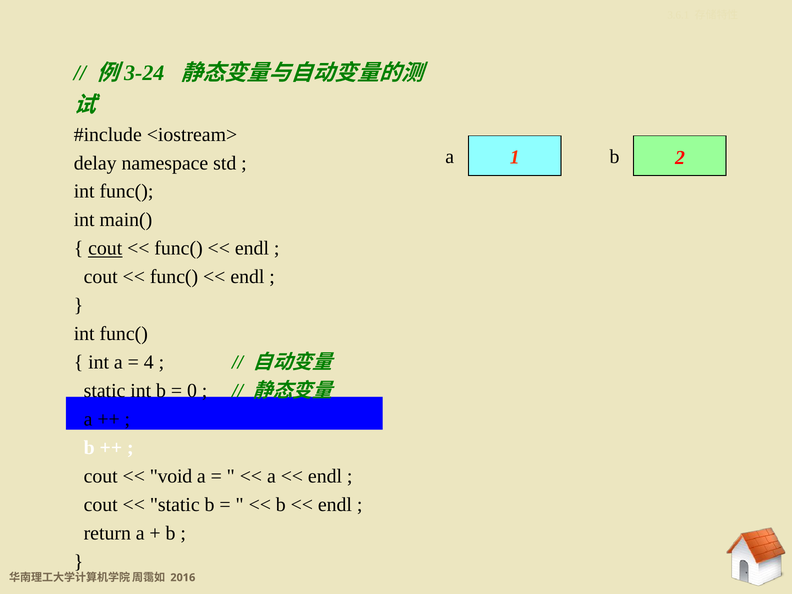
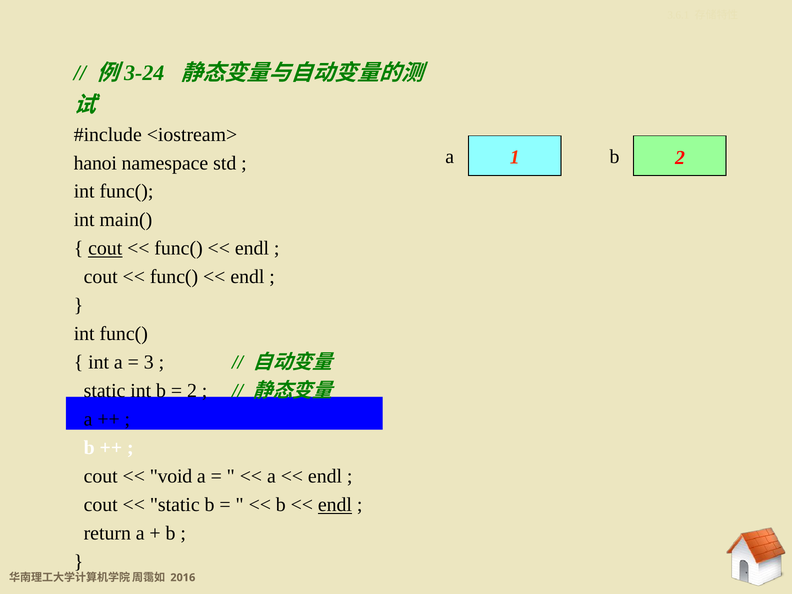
delay: delay -> hanoi (95, 163)
4: 4 -> 3 (149, 362)
0: 0 -> 2 (192, 391)
endl underline: none -> present (335, 505)
